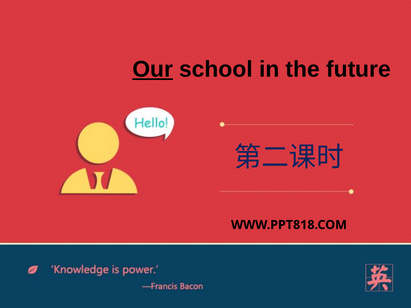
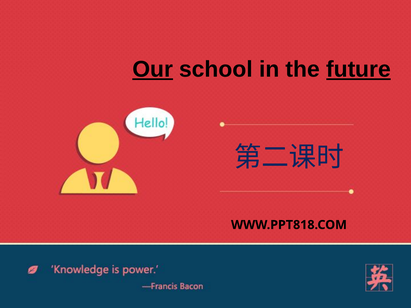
future underline: none -> present (358, 69)
